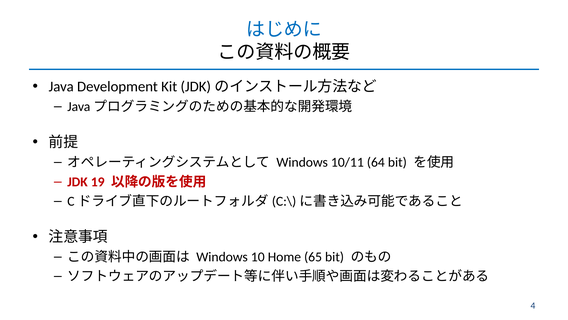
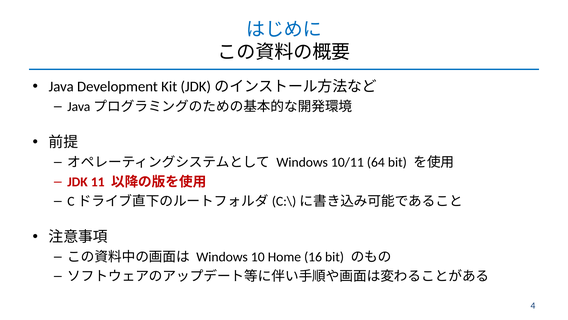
19: 19 -> 11 (98, 182)
65: 65 -> 16 (313, 257)
